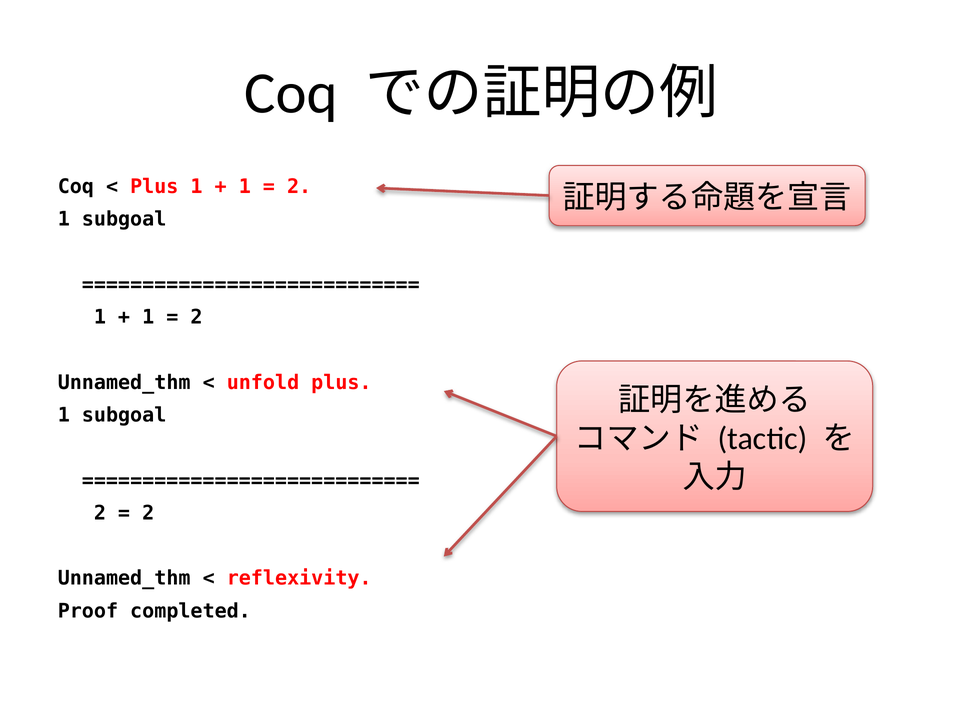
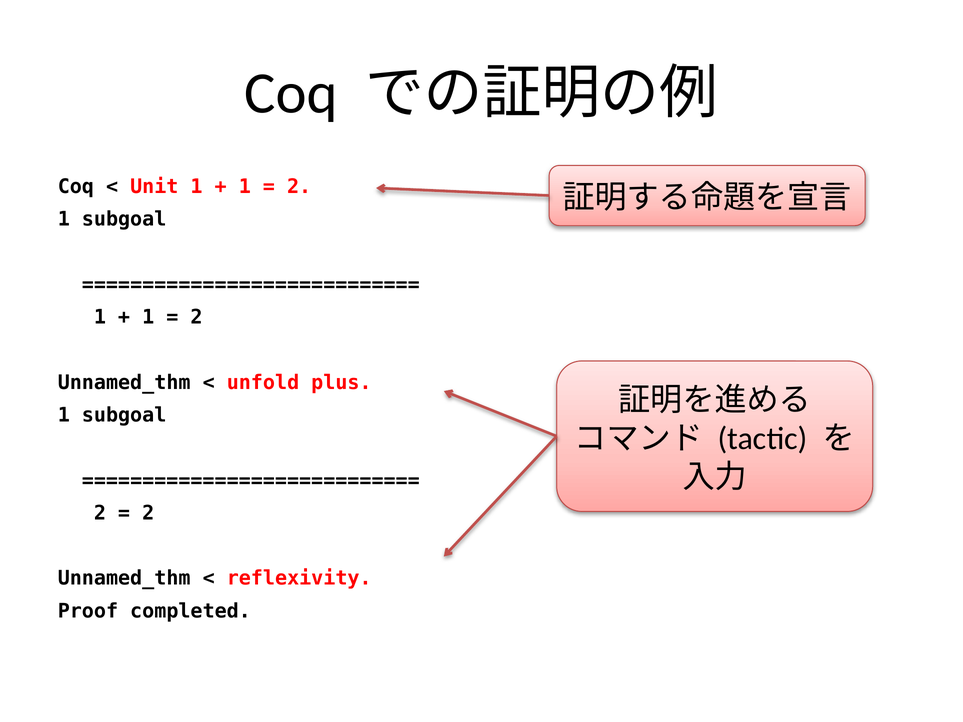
Plus: Plus -> Unit (154, 187)
